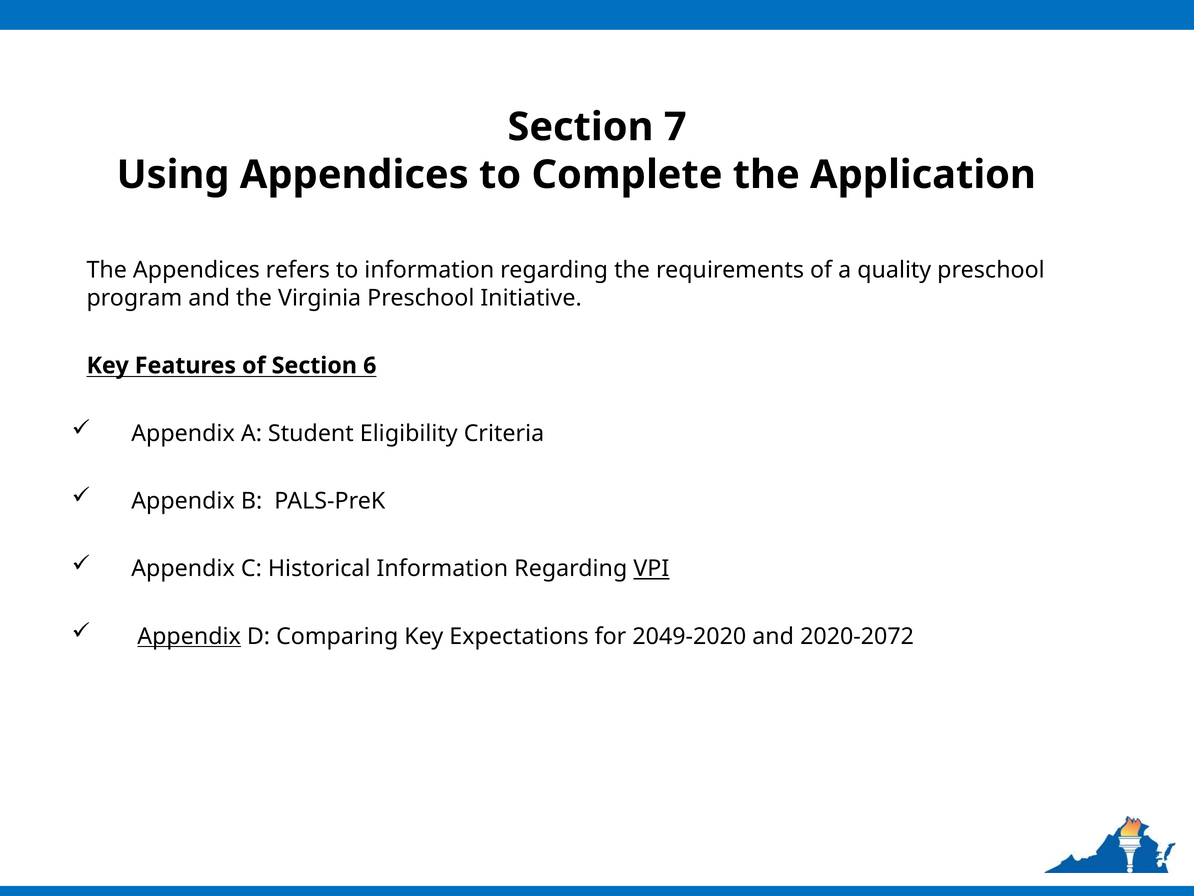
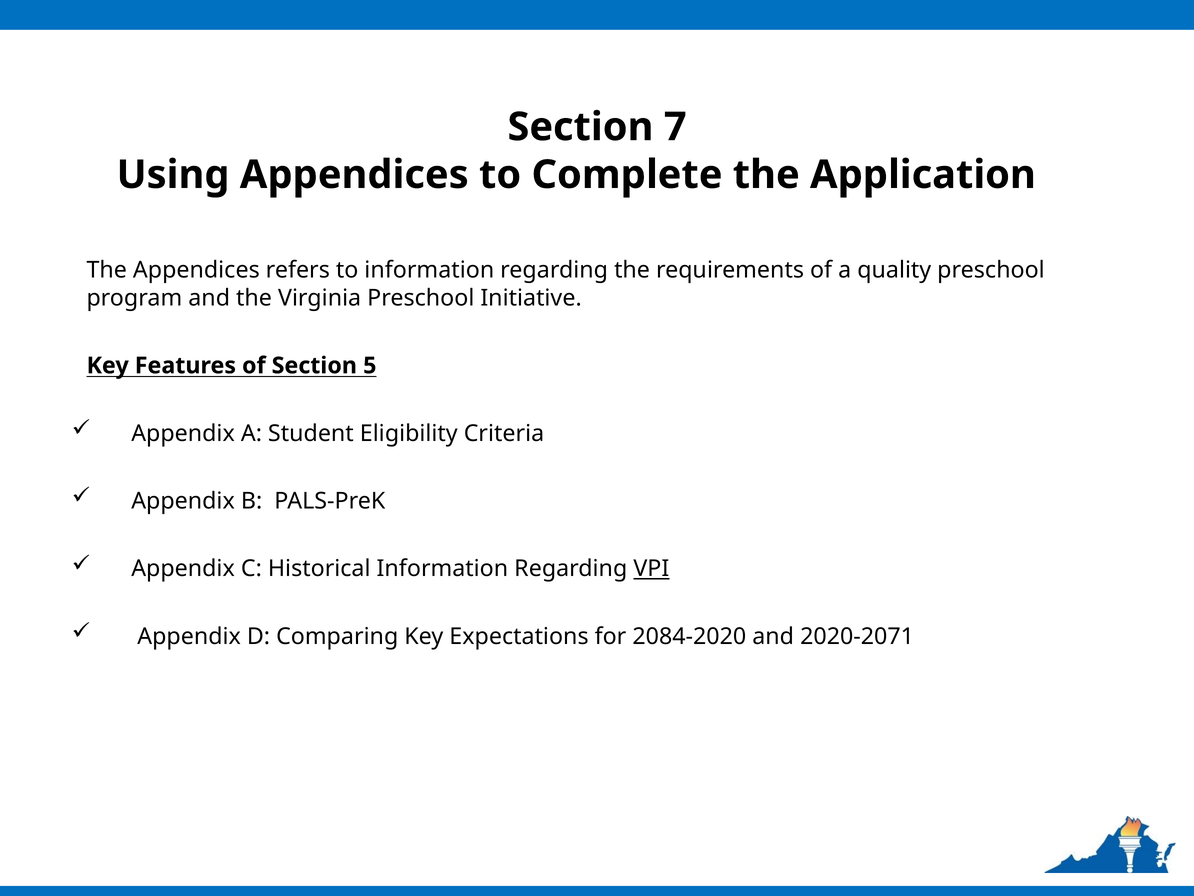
6: 6 -> 5 (370, 365)
Appendix underline: present -> none (189, 636)
2049-2020: 2049-2020 -> 2084-2020 (689, 636)
2020-2072: 2020-2072 -> 2020-2071 (857, 636)
